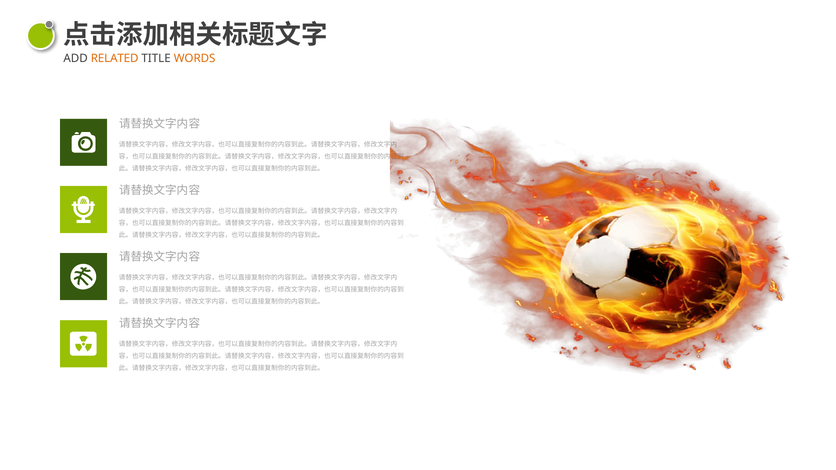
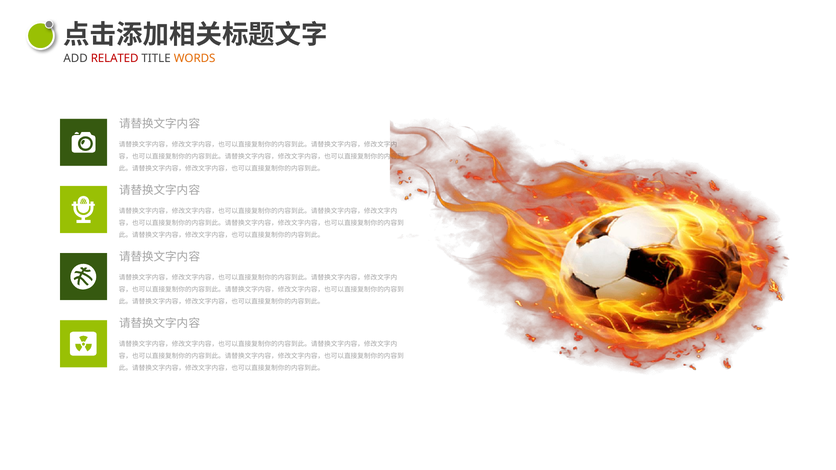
RELATED colour: orange -> red (115, 58)
